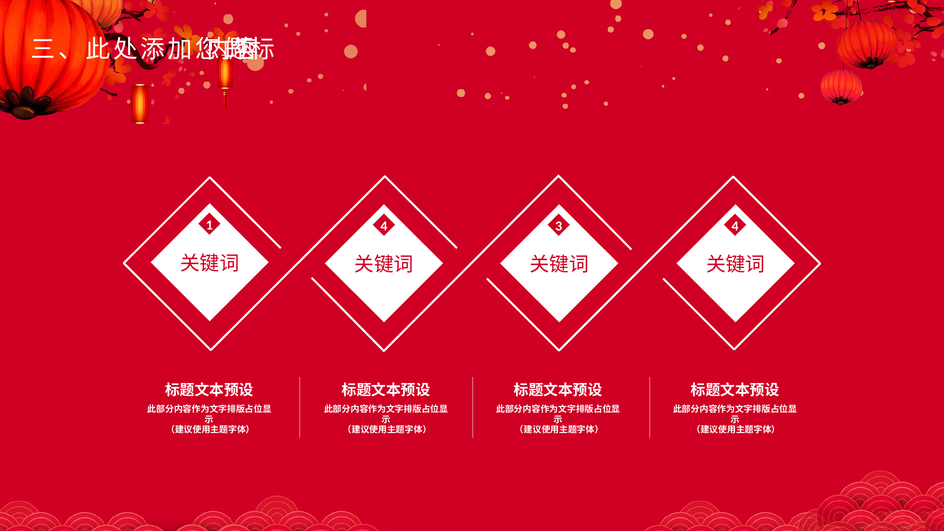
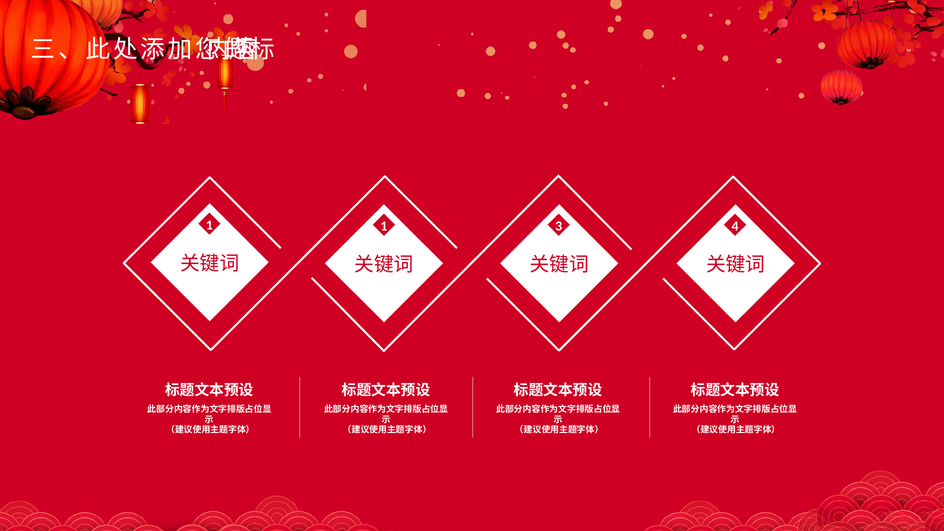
1 4: 4 -> 1 (384, 226)
